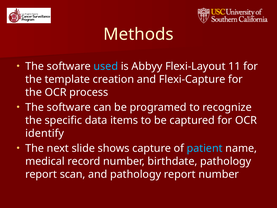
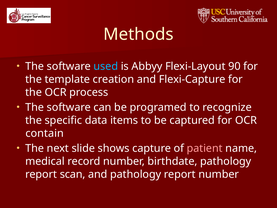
11: 11 -> 90 (234, 66)
identify: identify -> contain (45, 133)
patient colour: light blue -> pink (205, 148)
